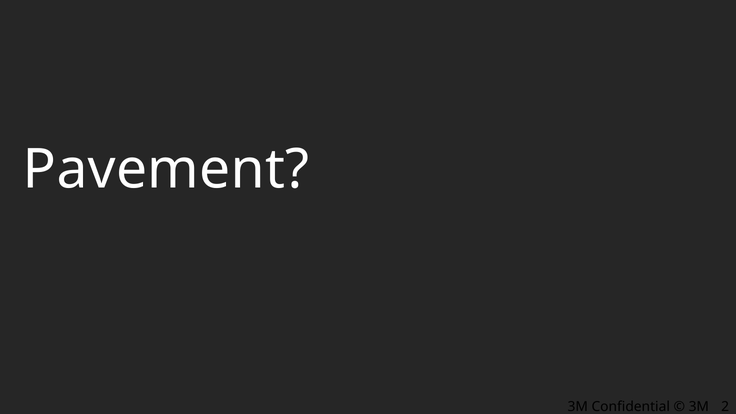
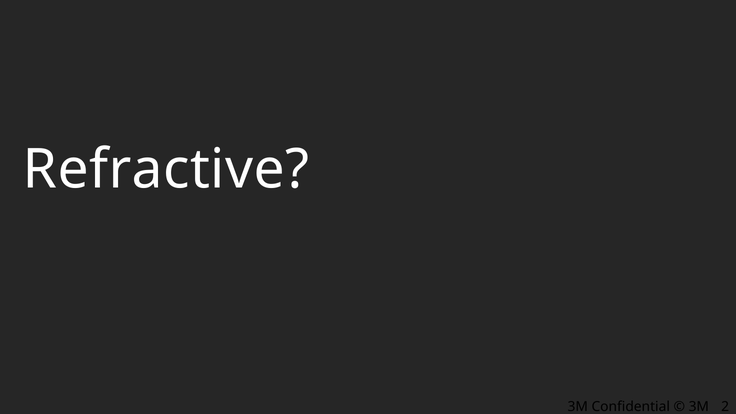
Pavement: Pavement -> Refractive (166, 170)
